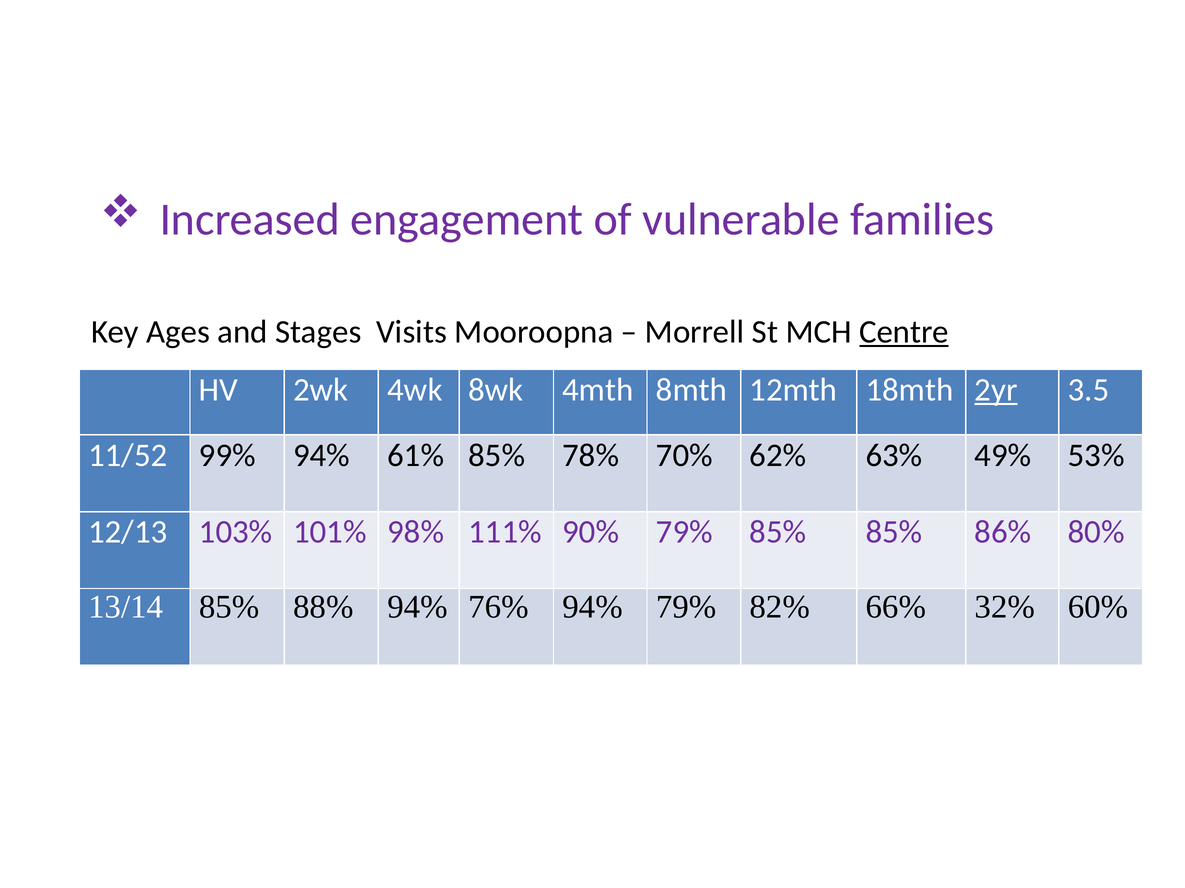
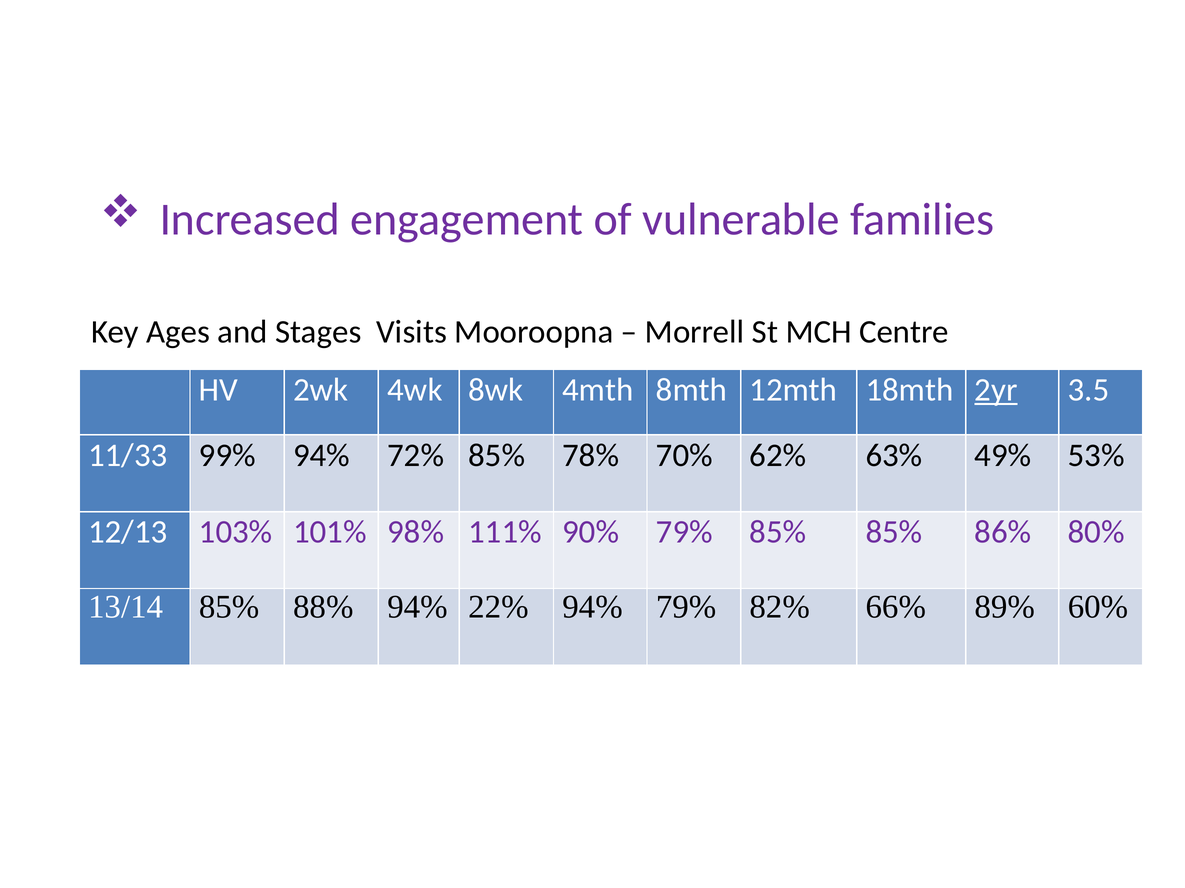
Centre underline: present -> none (904, 332)
11/52: 11/52 -> 11/33 (128, 456)
61%: 61% -> 72% (416, 456)
76%: 76% -> 22% (498, 608)
32%: 32% -> 89% (1005, 608)
